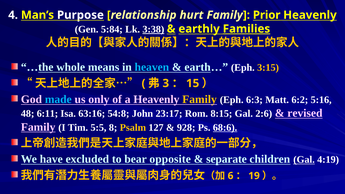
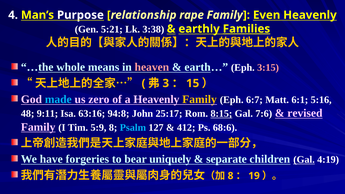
hurt: hurt -> rape (192, 15)
Prior: Prior -> Even (267, 15)
5:84: 5:84 -> 5:21 (112, 29)
3:38 underline: present -> none (153, 29)
heaven colour: light blue -> pink (152, 67)
3:15 colour: yellow -> pink (268, 68)
only: only -> zero (99, 99)
6:3: 6:3 -> 6:7 (254, 100)
6:2: 6:2 -> 6:1 (300, 100)
6:11: 6:11 -> 9:11 (47, 114)
54:8: 54:8 -> 94:8 (118, 114)
23:17: 23:17 -> 25:17 (169, 114)
8:15 underline: none -> present (221, 114)
2:6: 2:6 -> 7:6 (264, 114)
5:5: 5:5 -> 5:9 (98, 128)
Psalm colour: yellow -> light blue (133, 128)
928: 928 -> 412 (186, 128)
68:6 underline: present -> none (225, 128)
excluded: excluded -> forgeries (87, 159)
opposite: opposite -> uniquely (170, 159)
6: 6 -> 8 (231, 176)
